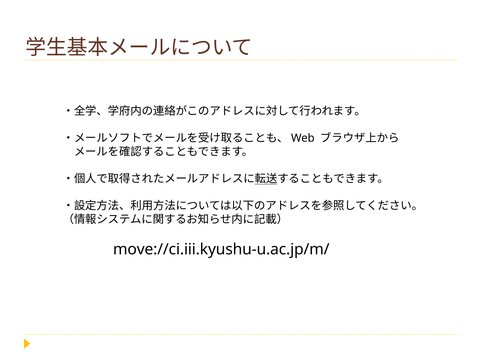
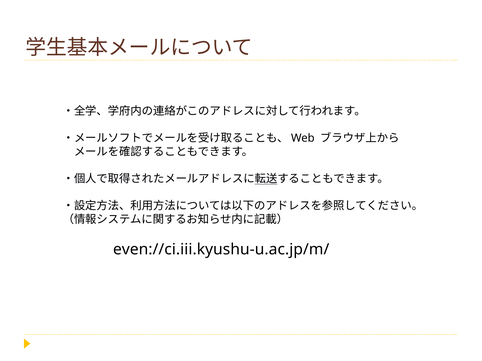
move://ci.iii.kyushu-u.ac.jp/m/: move://ci.iii.kyushu-u.ac.jp/m/ -> even://ci.iii.kyushu-u.ac.jp/m/ (221, 250)
